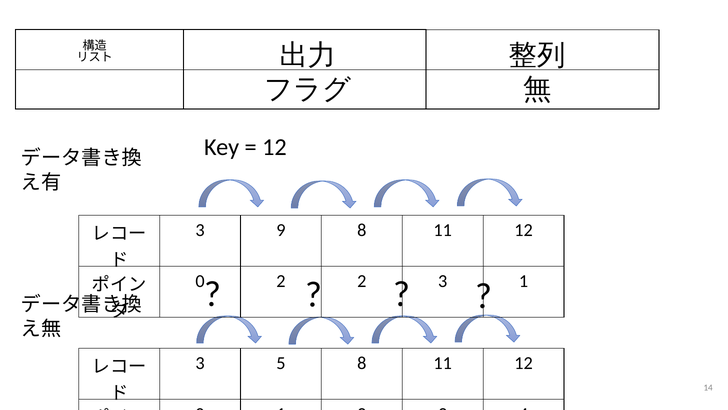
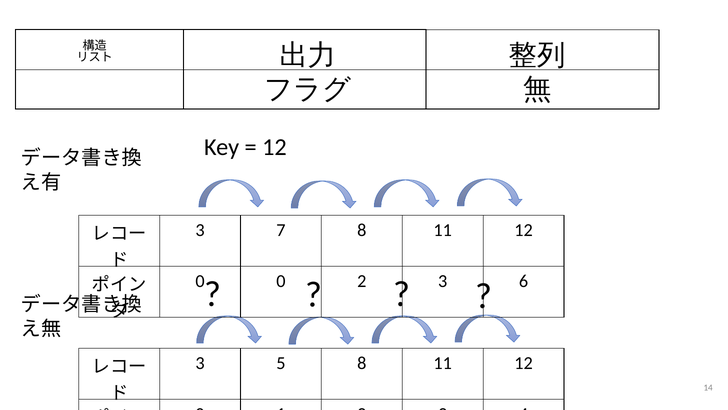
9: 9 -> 7 (281, 230)
0 2: 2 -> 0 (281, 281)
3 1: 1 -> 6 (524, 281)
